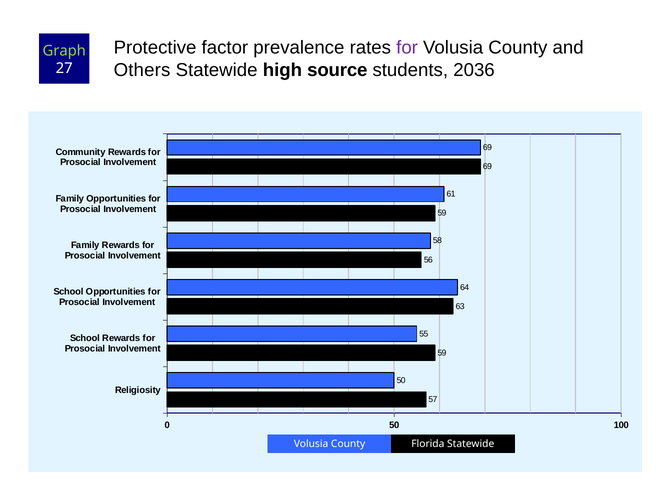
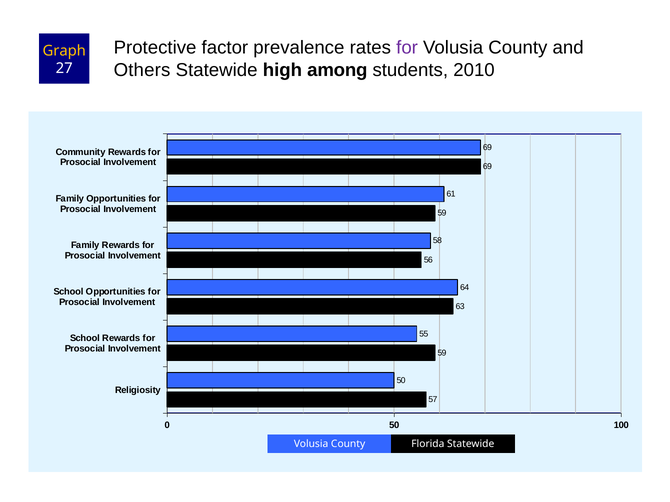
Graph colour: light green -> yellow (64, 51)
source: source -> among (337, 70)
2036: 2036 -> 2010 (474, 70)
